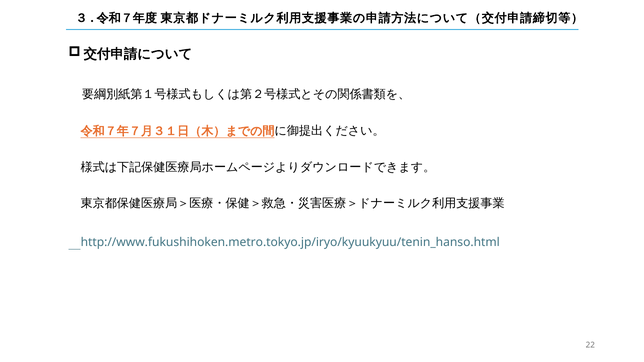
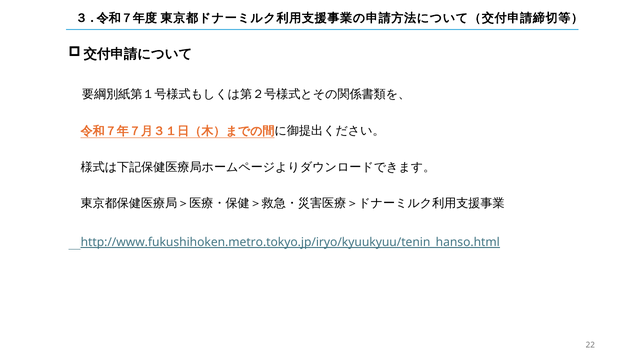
http://www.fukushihoken.metro.tokyo.jp/iryo/kyuukyuu/tenin_hanso.html underline: none -> present (290, 243)
